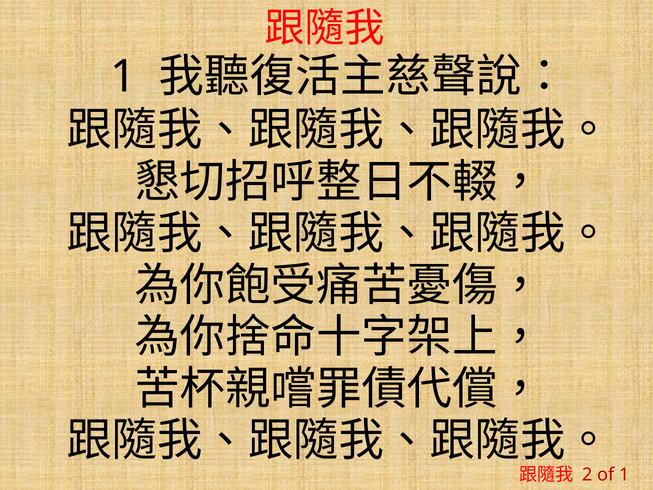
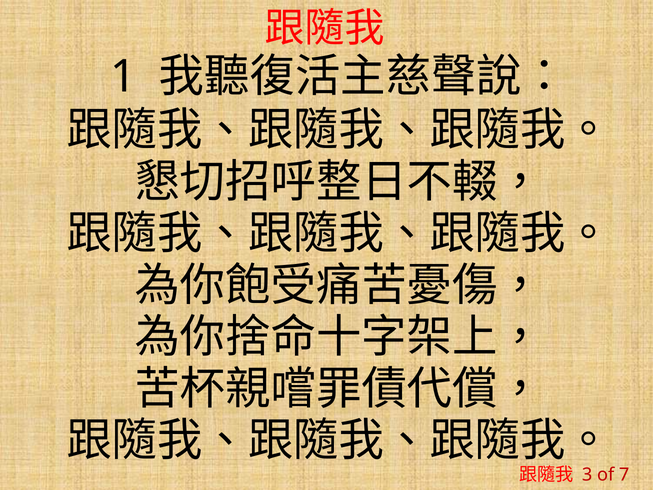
2: 2 -> 3 (587, 475)
of 1: 1 -> 7 (624, 475)
